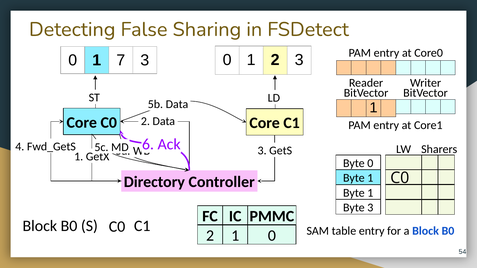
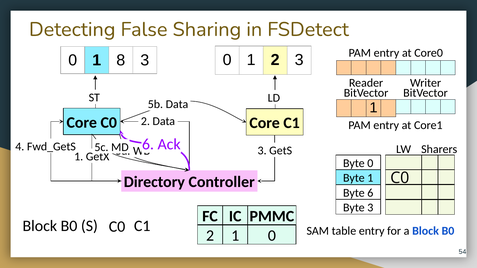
7: 7 -> 8 (121, 60)
1: 1 -> 6 (370, 193)
